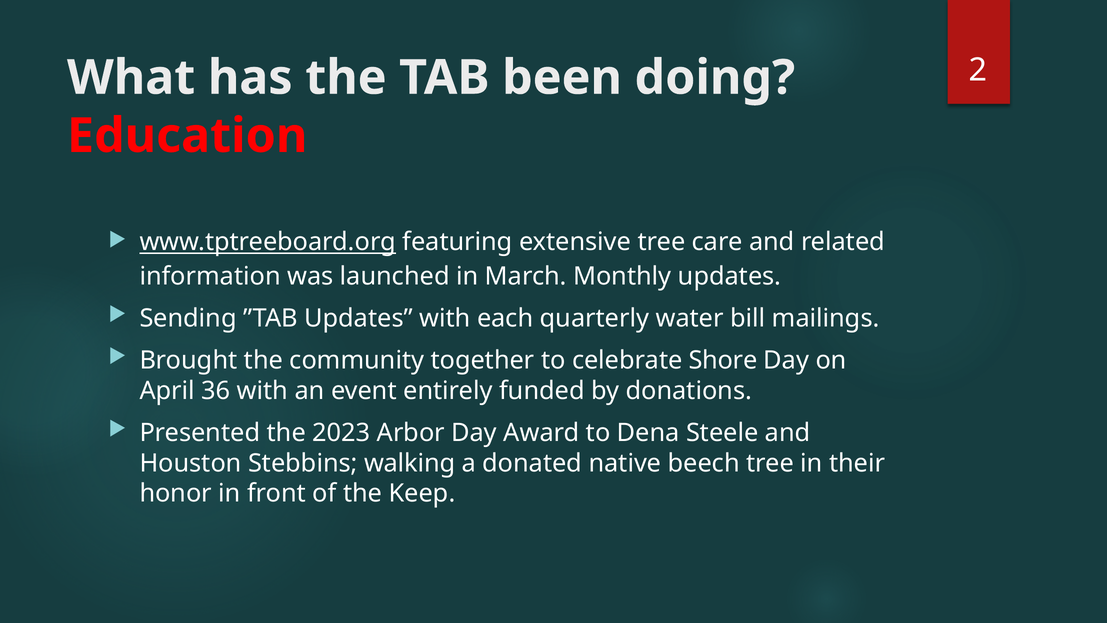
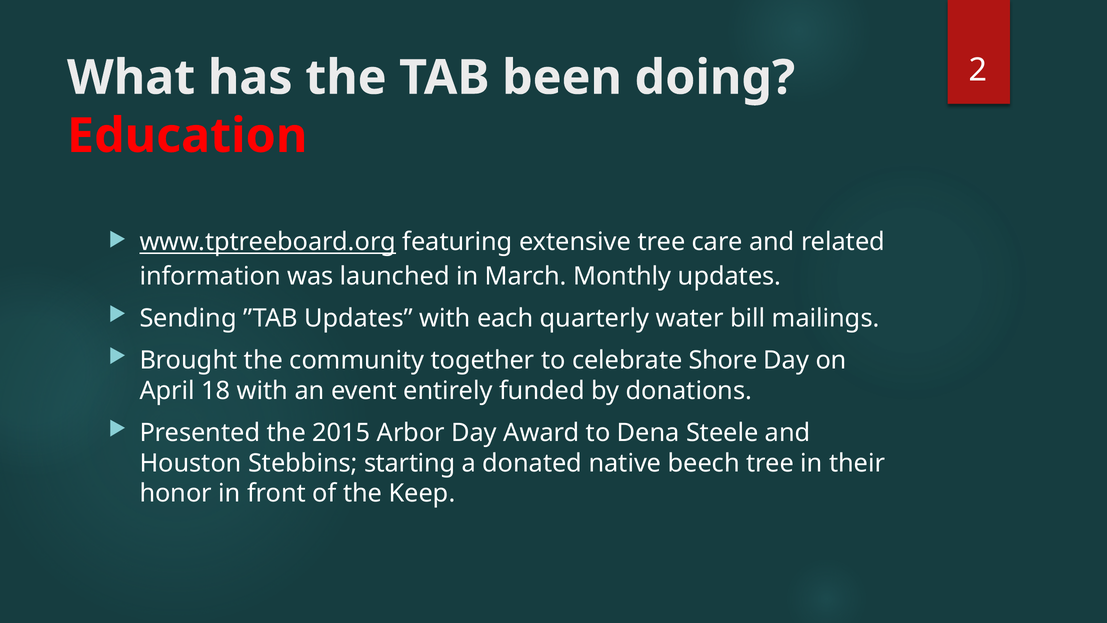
36: 36 -> 18 (216, 391)
2023: 2023 -> 2015 (341, 432)
walking: walking -> starting (410, 463)
